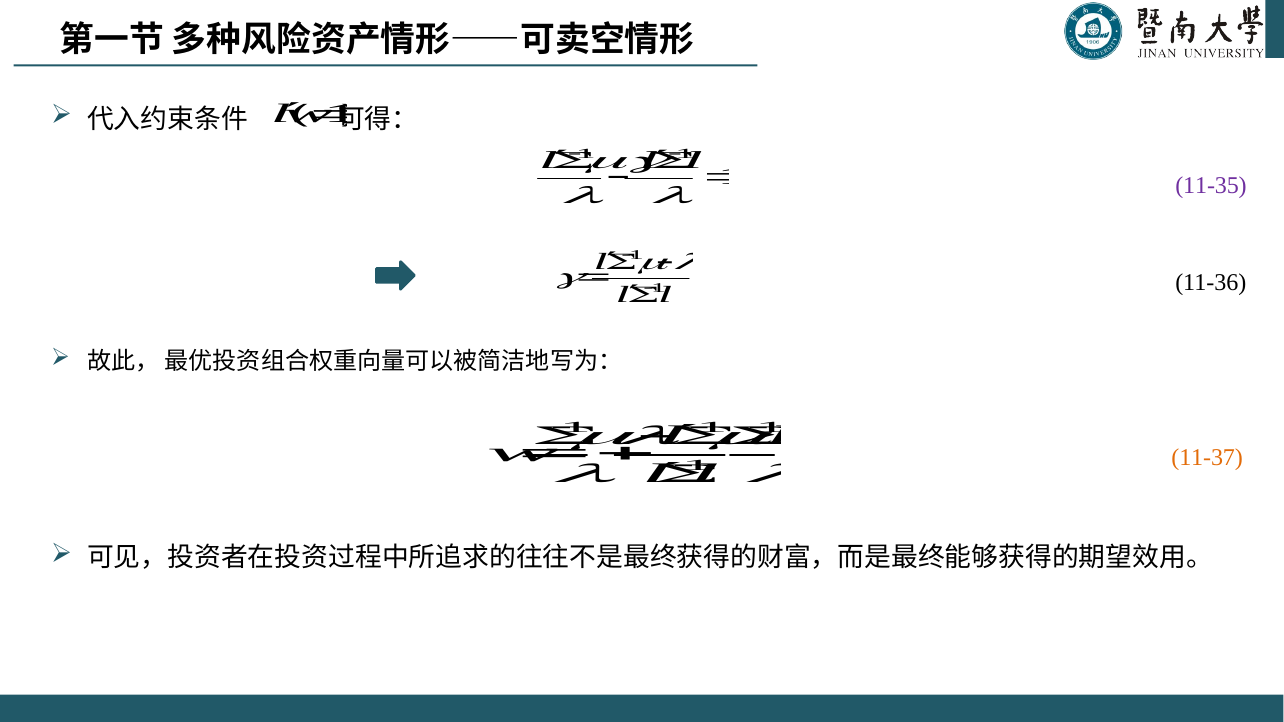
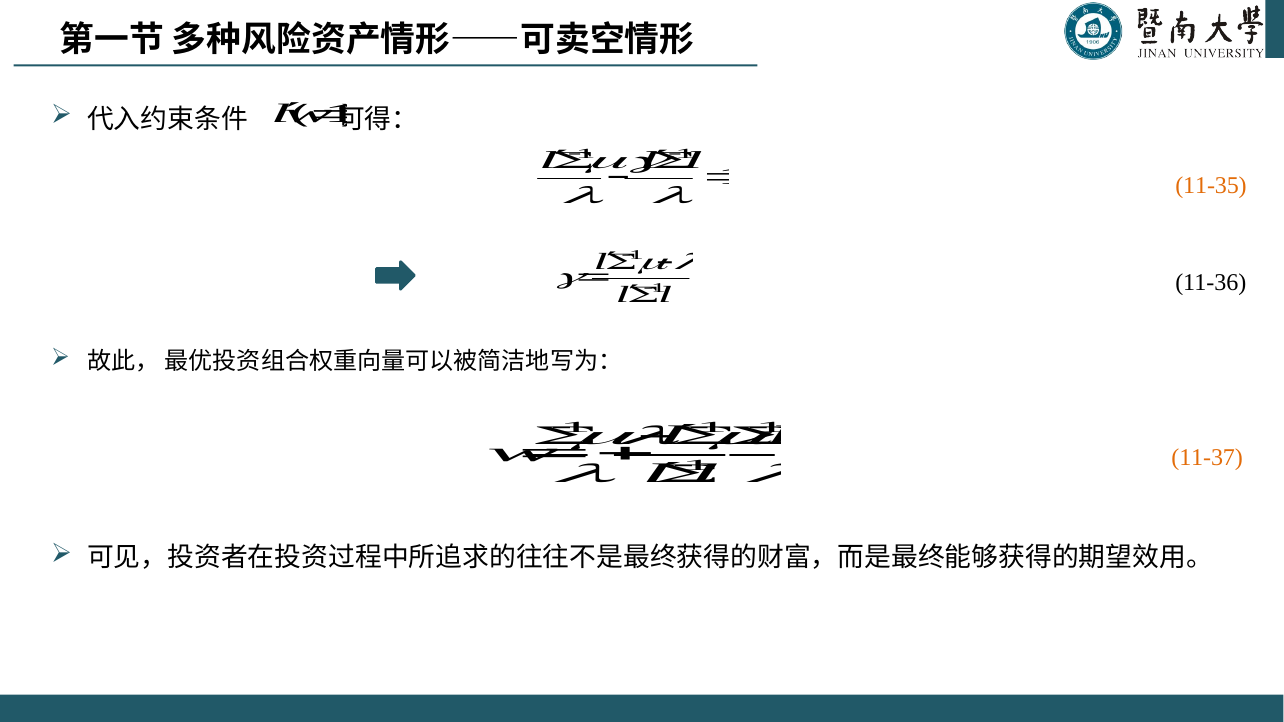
11-35 colour: purple -> orange (1211, 186)
